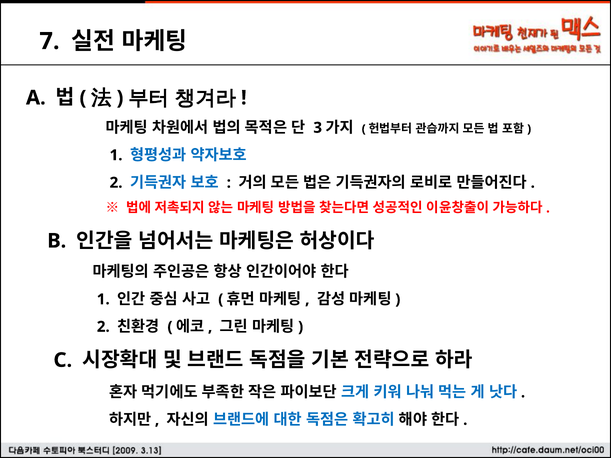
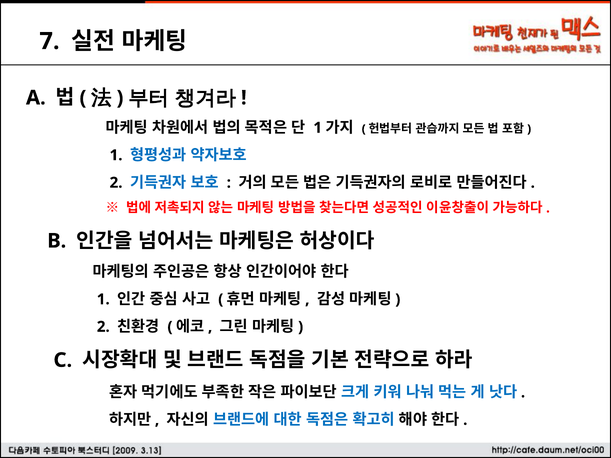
3: 3 -> 1 (318, 128)
